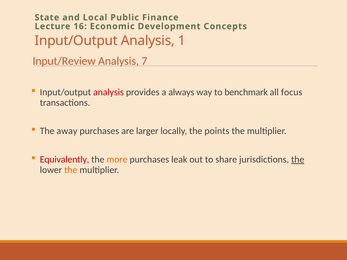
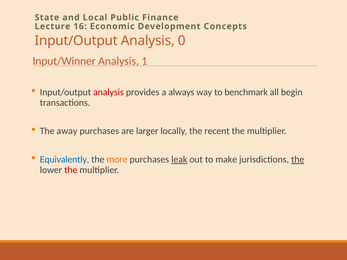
1: 1 -> 0 (182, 41)
Input/Review: Input/Review -> Input/Winner (64, 61)
7: 7 -> 1 (144, 61)
focus: focus -> begin (292, 92)
points: points -> recent (217, 131)
Equivalently colour: red -> blue (65, 160)
leak underline: none -> present (179, 160)
share: share -> make (226, 160)
the colour: orange -> red (71, 170)
